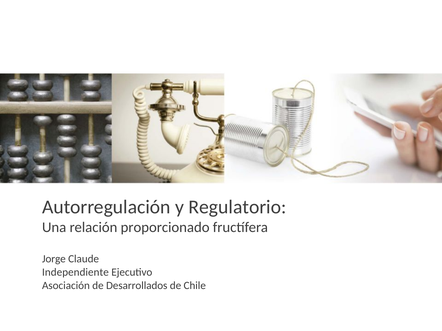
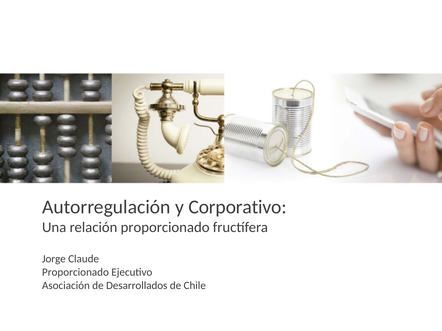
Regulatorio: Regulatorio -> Corporativo (238, 207)
Independiente: Independiente -> Proporcionado (75, 273)
